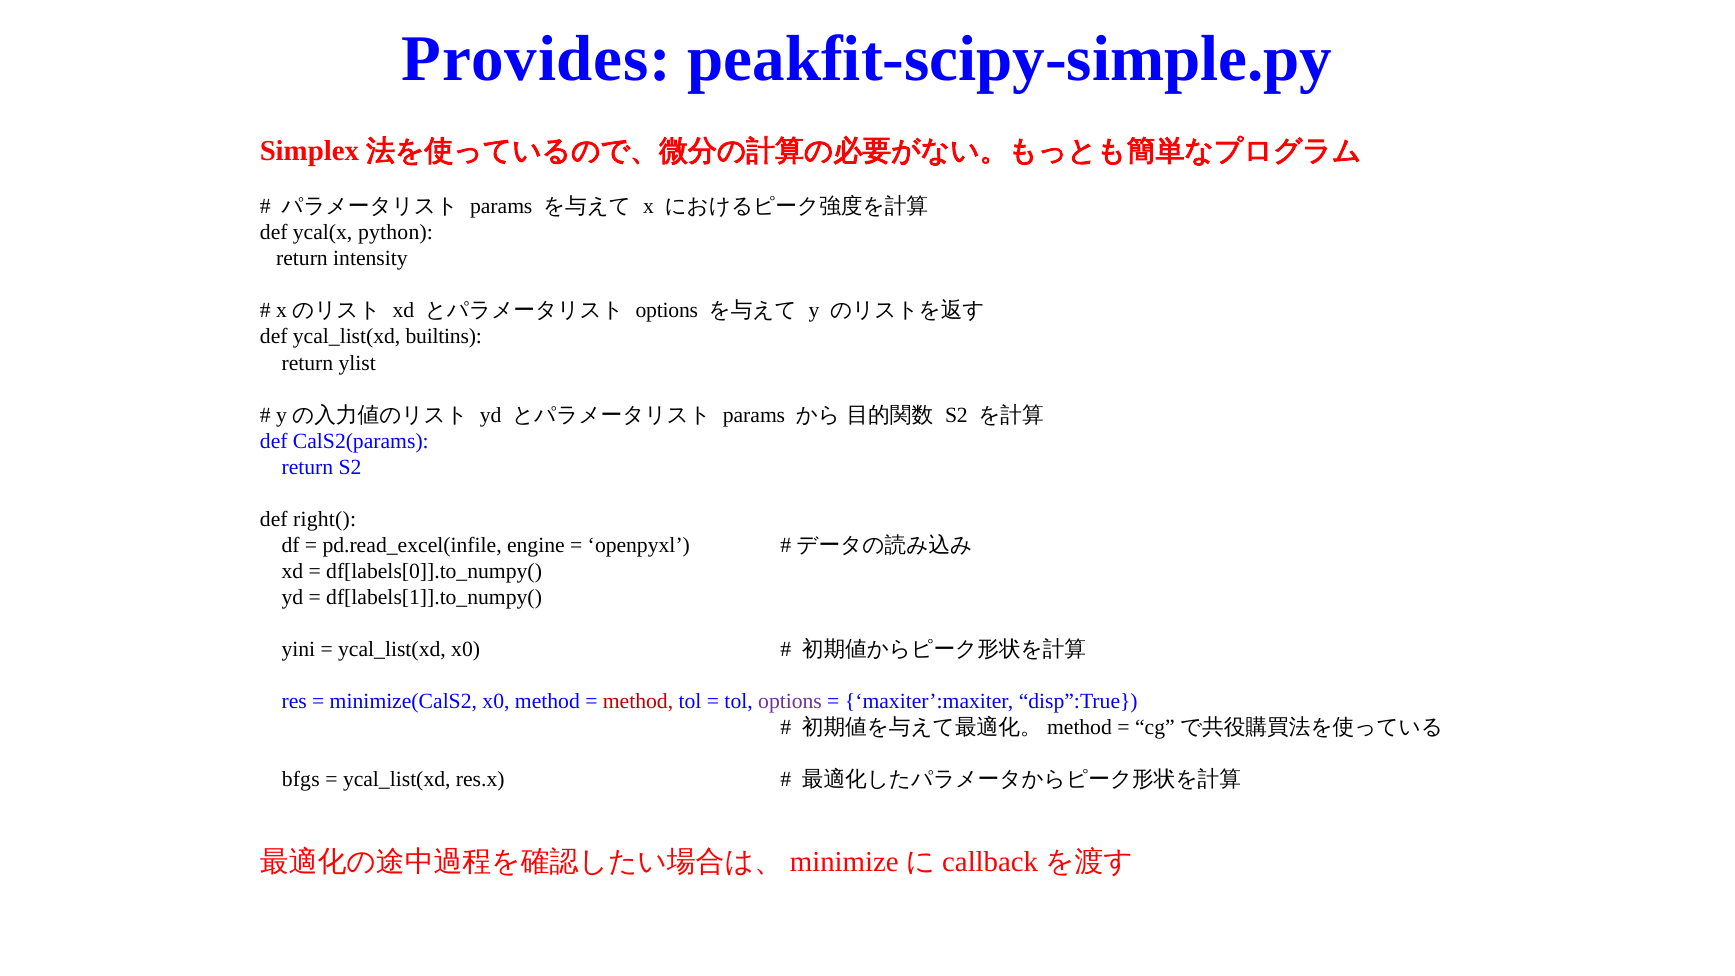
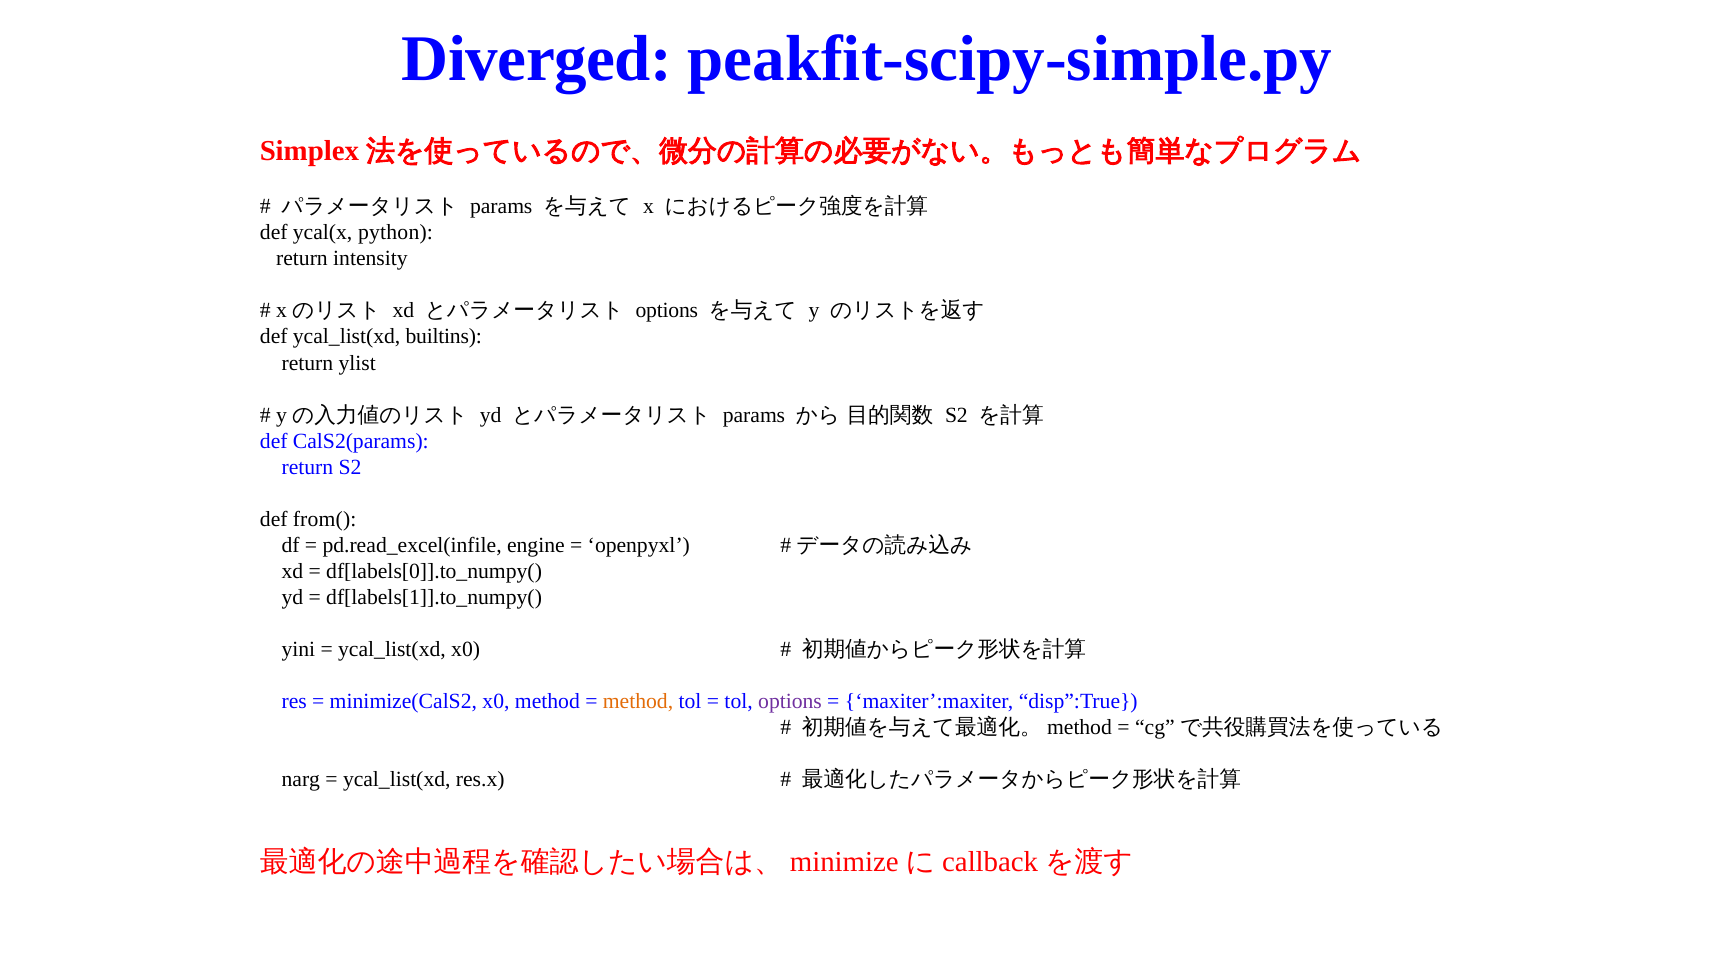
Provides: Provides -> Diverged (537, 59)
right(: right( -> from( (325, 519)
method colour: red -> orange (638, 701)
bfgs: bfgs -> narg (301, 779)
